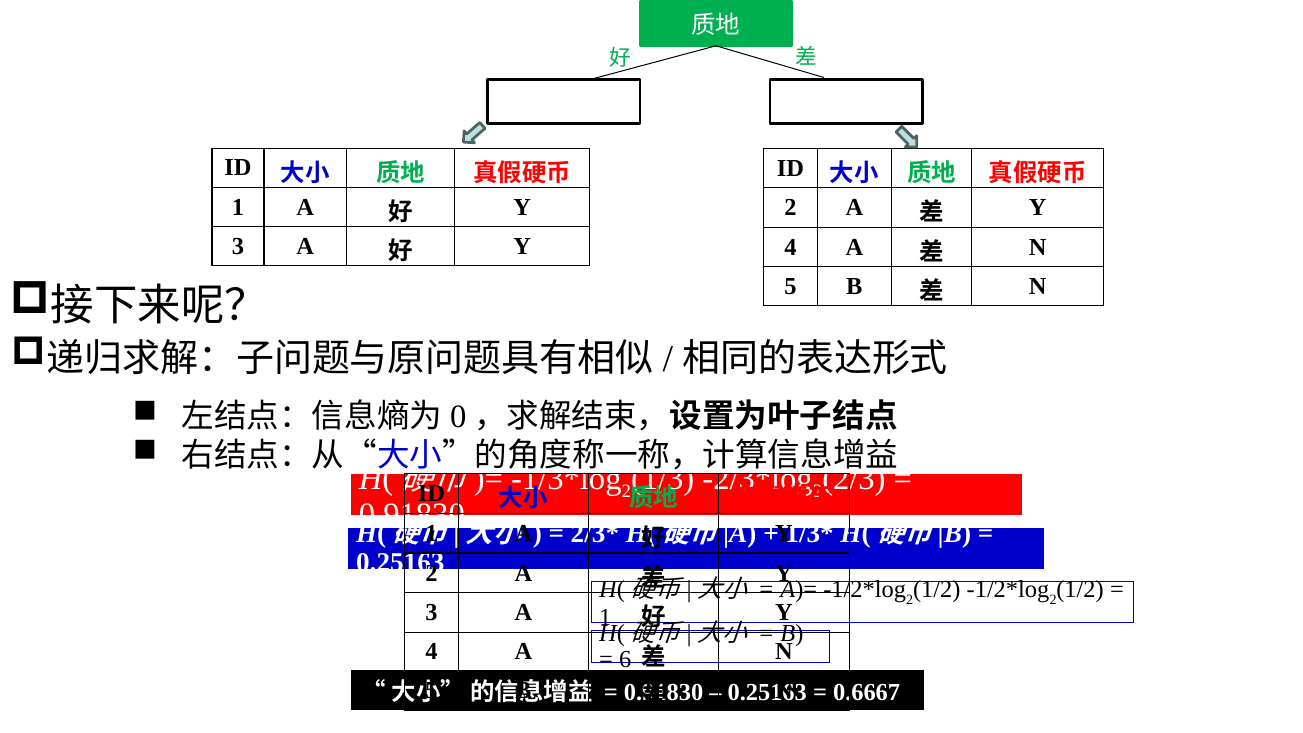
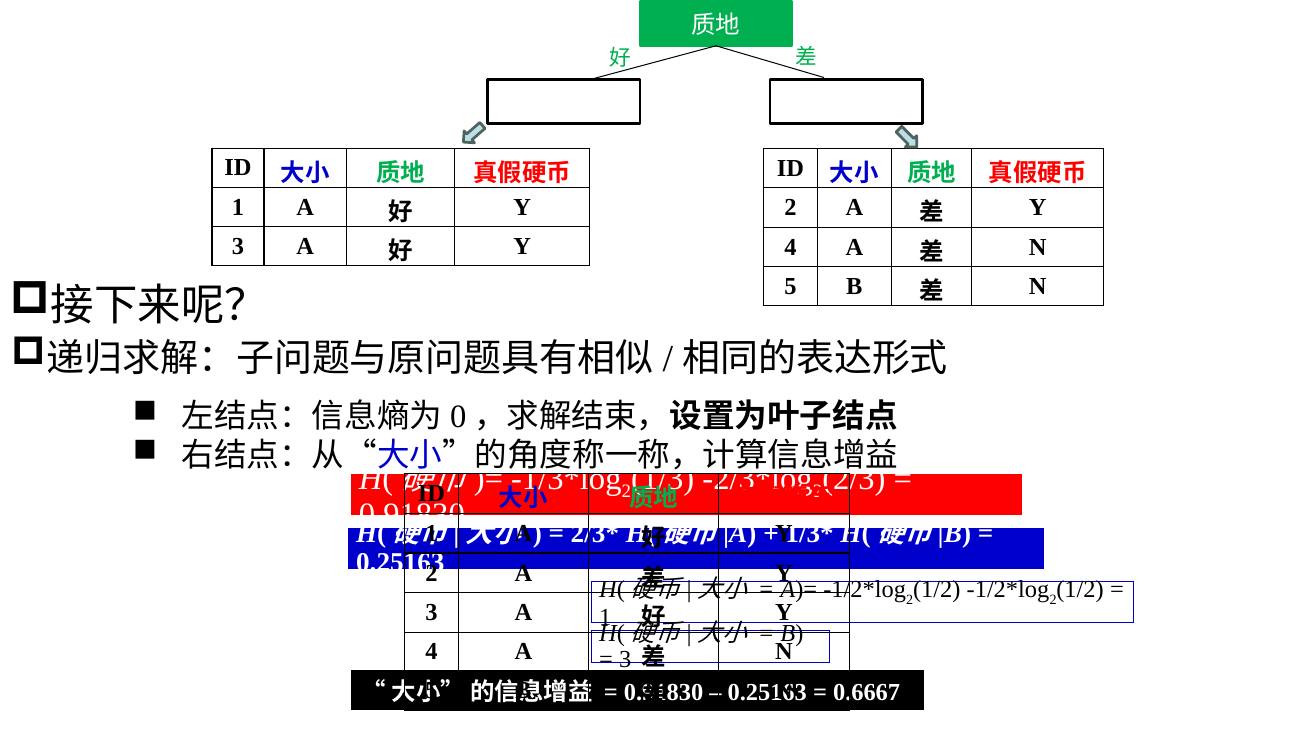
6: 6 -> 3 (625, 660)
